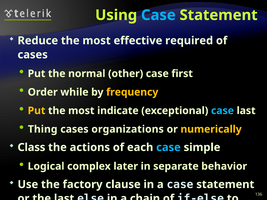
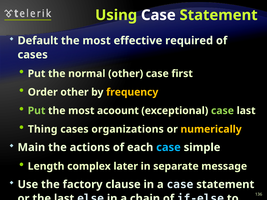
Case colour: light blue -> white (158, 15)
Reduce: Reduce -> Default (38, 41)
Order while: while -> other (74, 92)
Put colour: yellow -> light green (37, 111)
indicate: indicate -> acoount (118, 111)
case colour: light blue -> light green (222, 111)
Class: Class -> Main (31, 148)
Logical: Logical -> Length (46, 166)
behavior: behavior -> message (224, 166)
